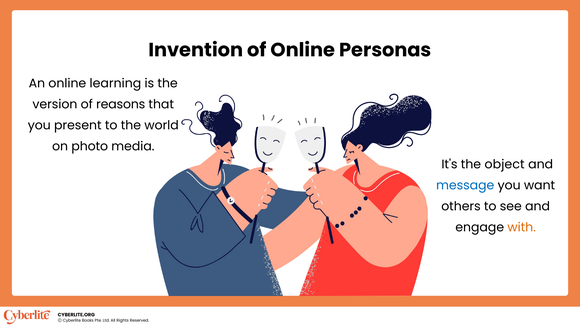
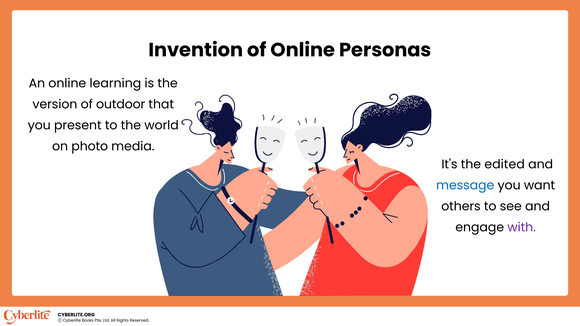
reasons: reasons -> outdoor (121, 104)
object: object -> edited (505, 164)
with colour: orange -> purple (522, 227)
